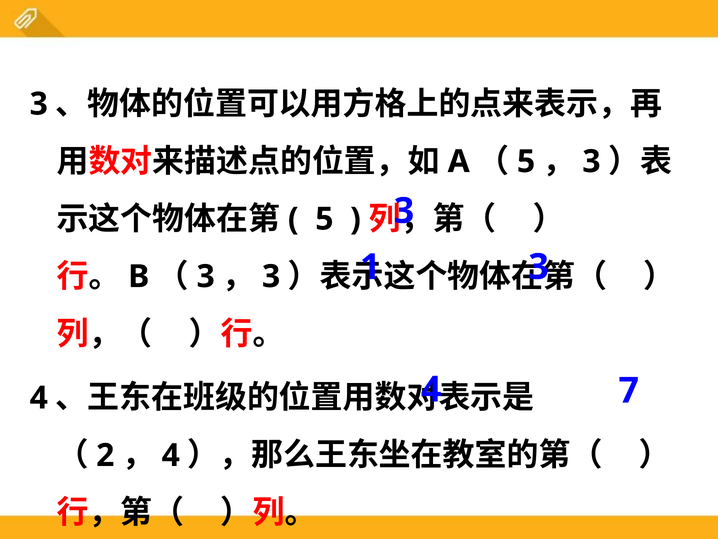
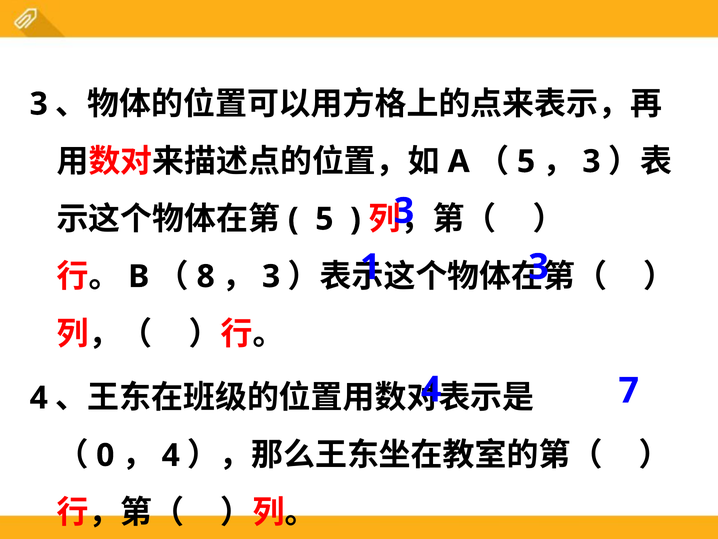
3: 3 -> 8 (206, 276)
2: 2 -> 0 (105, 455)
